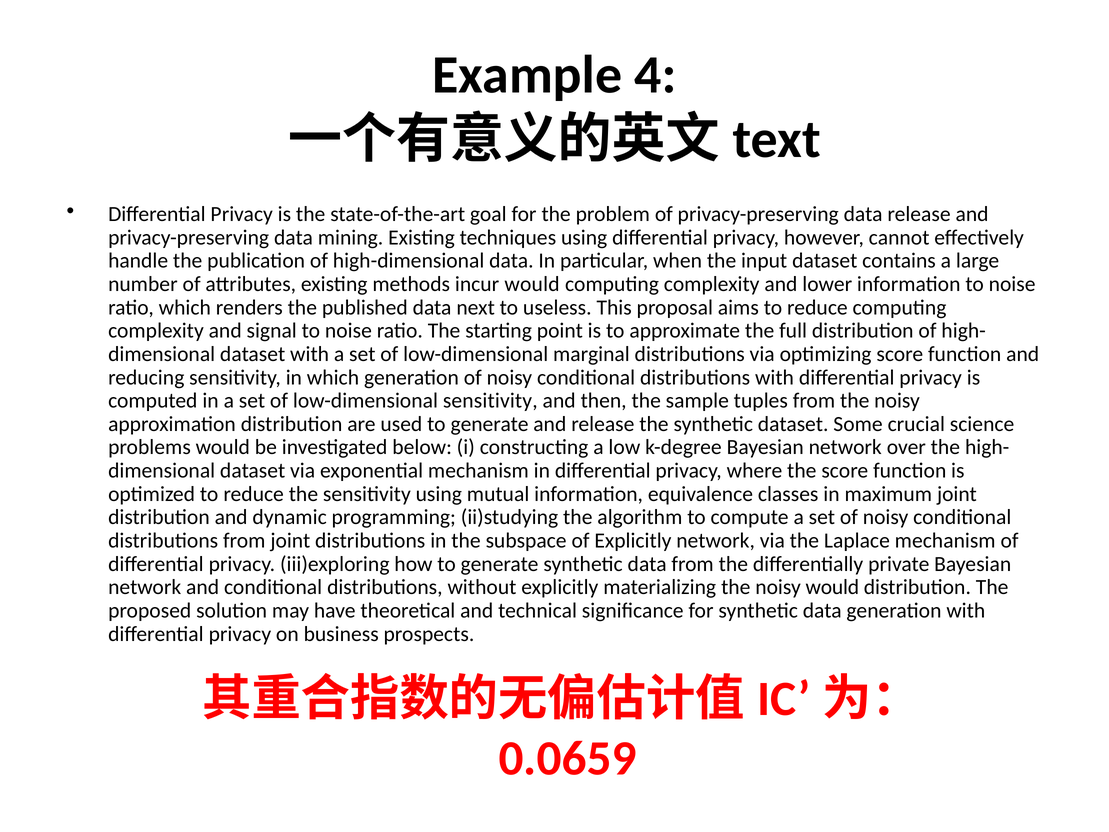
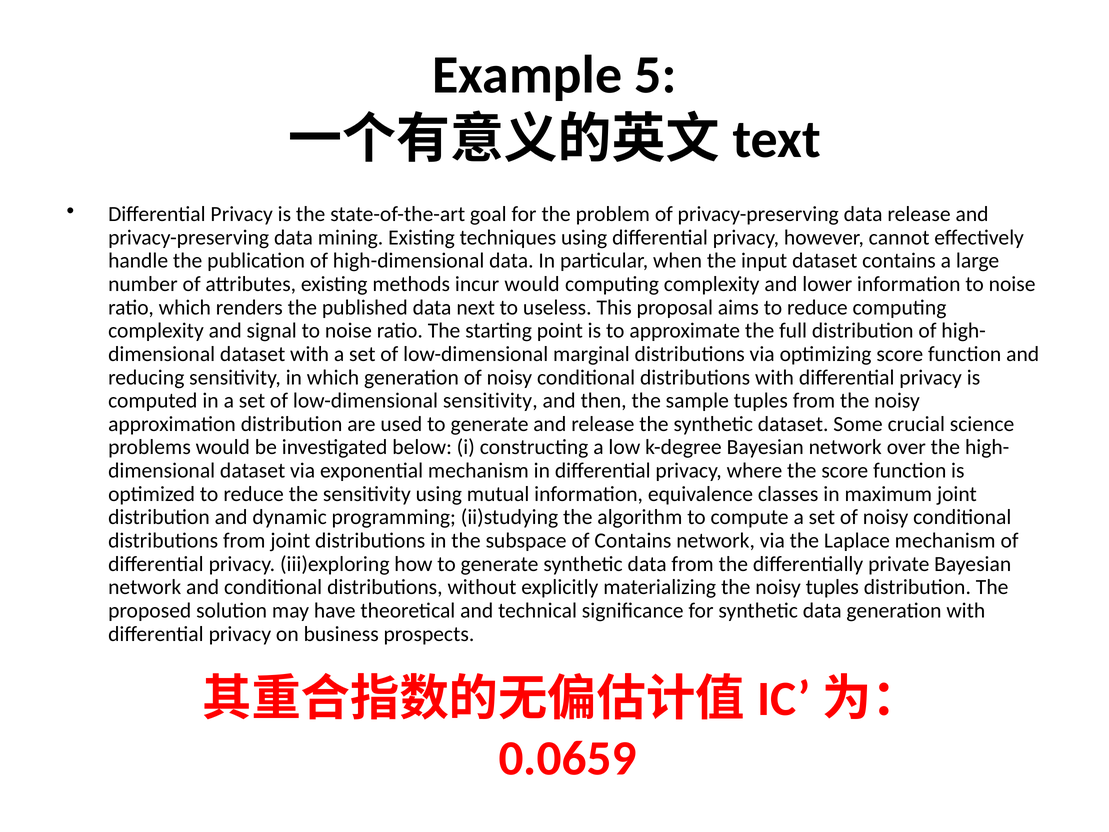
4: 4 -> 5 (655, 75)
of Explicitly: Explicitly -> Contains (633, 540)
noisy would: would -> tuples (832, 587)
